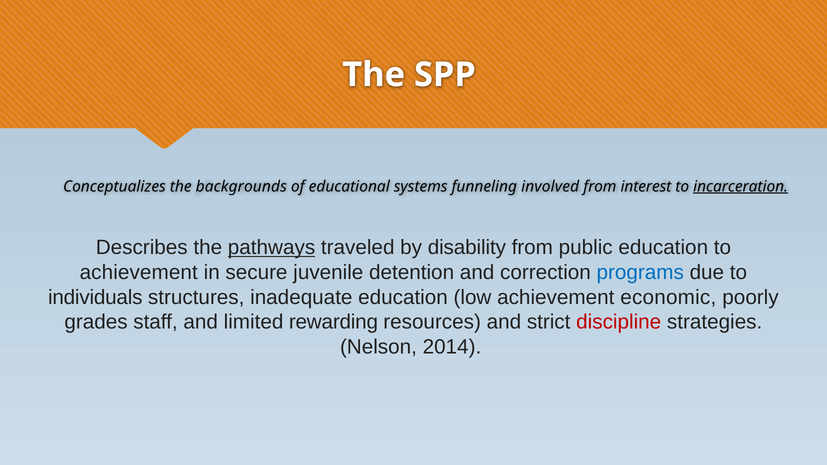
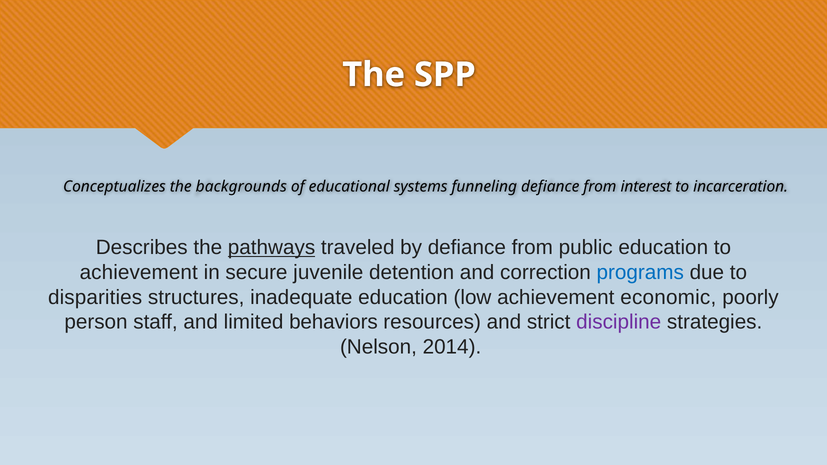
funneling involved: involved -> defiance (550, 186)
incarceration underline: present -> none (741, 186)
by disability: disability -> defiance (467, 248)
individuals: individuals -> disparities (95, 297)
grades: grades -> person (96, 322)
rewarding: rewarding -> behaviors (333, 322)
discipline colour: red -> purple (619, 322)
